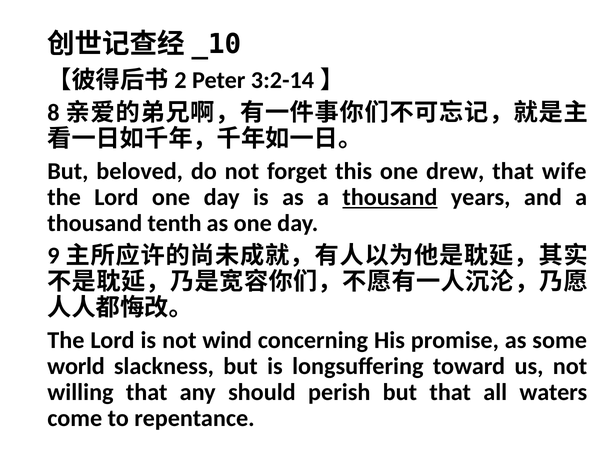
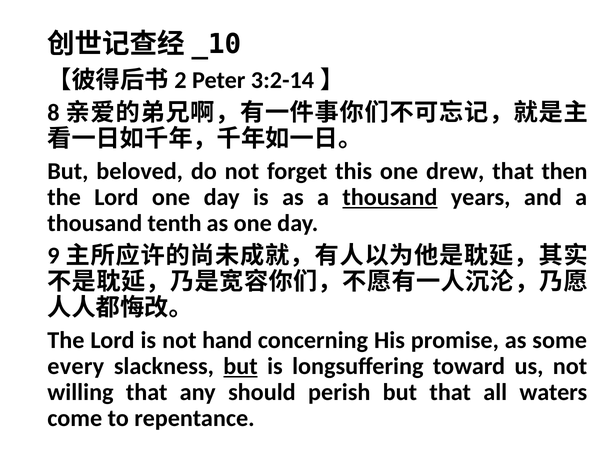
wife: wife -> then (564, 171)
wind: wind -> hand (227, 341)
world: world -> every (76, 367)
but underline: none -> present (241, 367)
